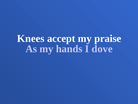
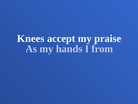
dove: dove -> from (102, 49)
